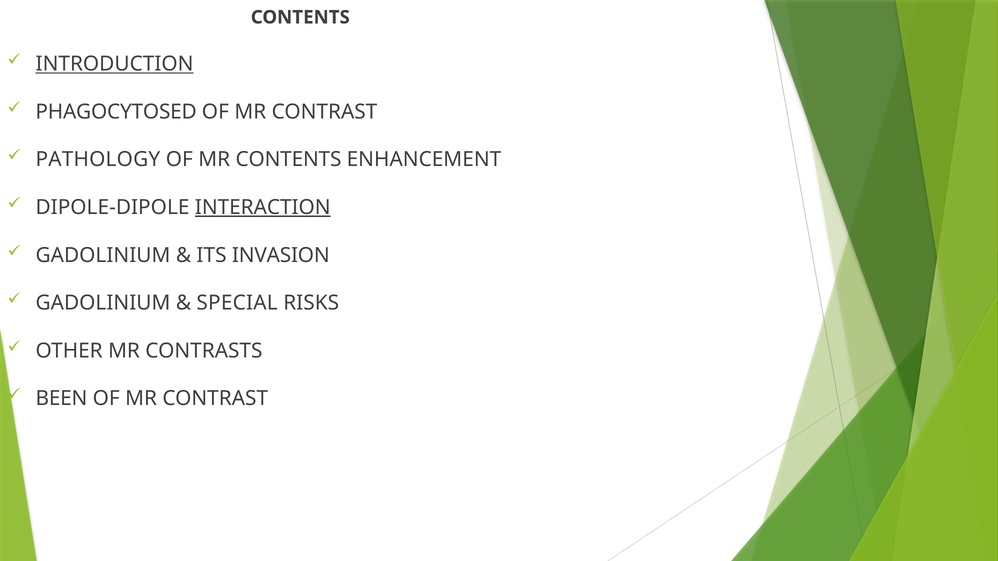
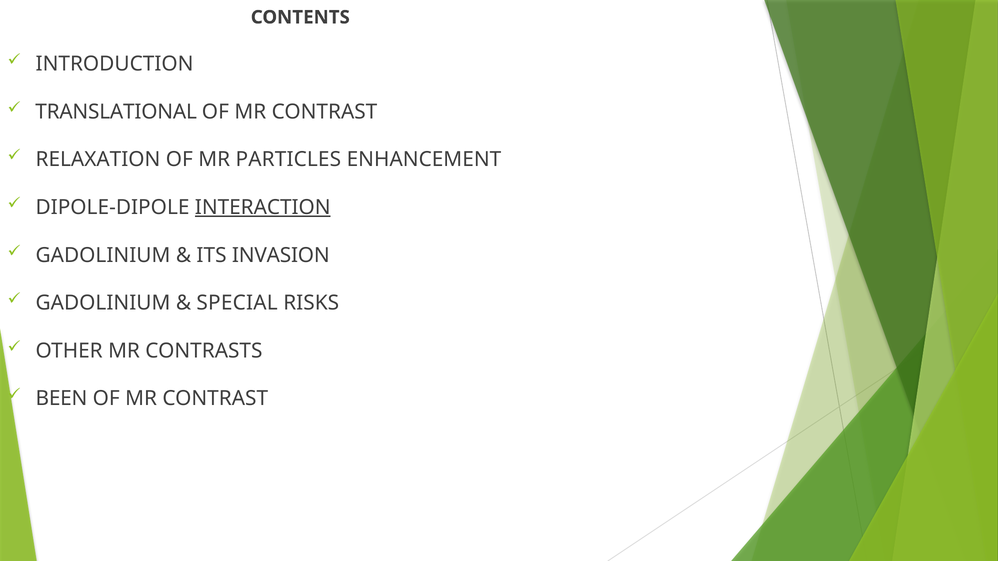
INTRODUCTION underline: present -> none (115, 64)
PHAGOCYTOSED: PHAGOCYTOSED -> TRANSLATIONAL (116, 112)
PATHOLOGY: PATHOLOGY -> RELAXATION (98, 160)
MR CONTENTS: CONTENTS -> PARTICLES (288, 160)
